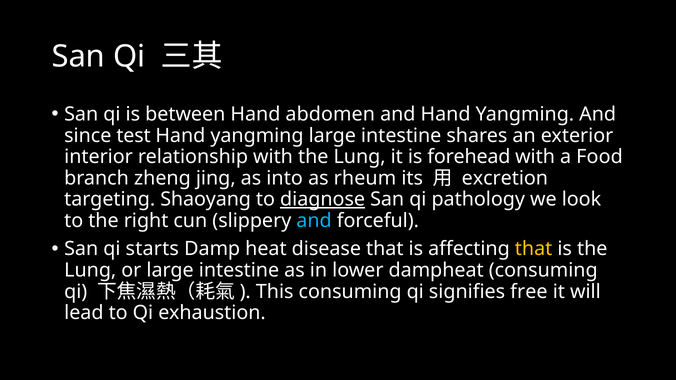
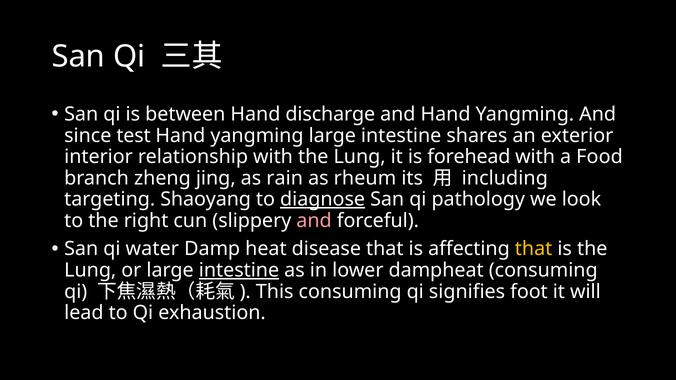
abdomen: abdomen -> discharge (330, 114)
into: into -> rain (285, 178)
excretion: excretion -> including (505, 178)
and colour: light blue -> pink (314, 221)
starts: starts -> water (152, 249)
intestine underline: none -> present (239, 270)
free: free -> foot (529, 292)
